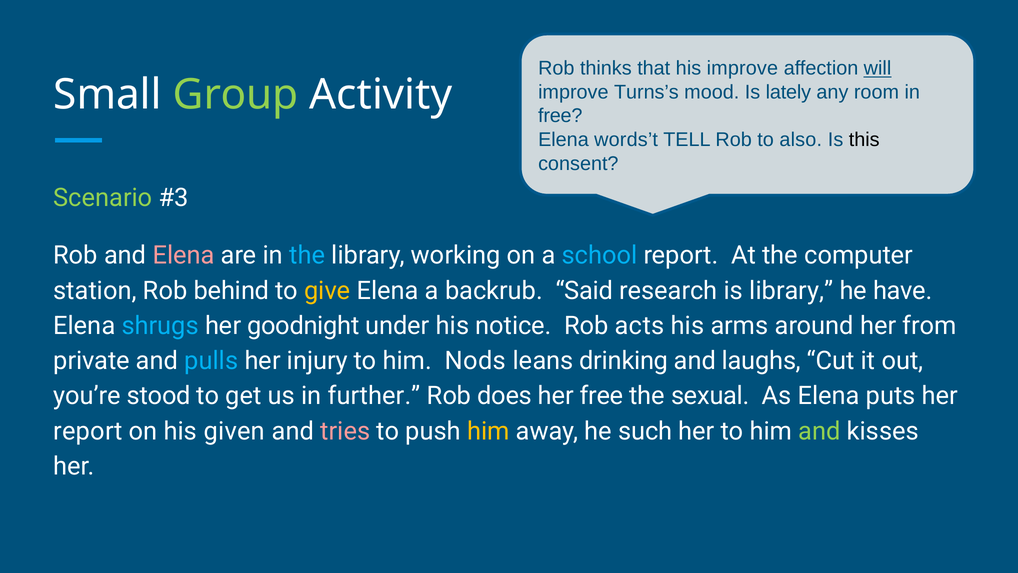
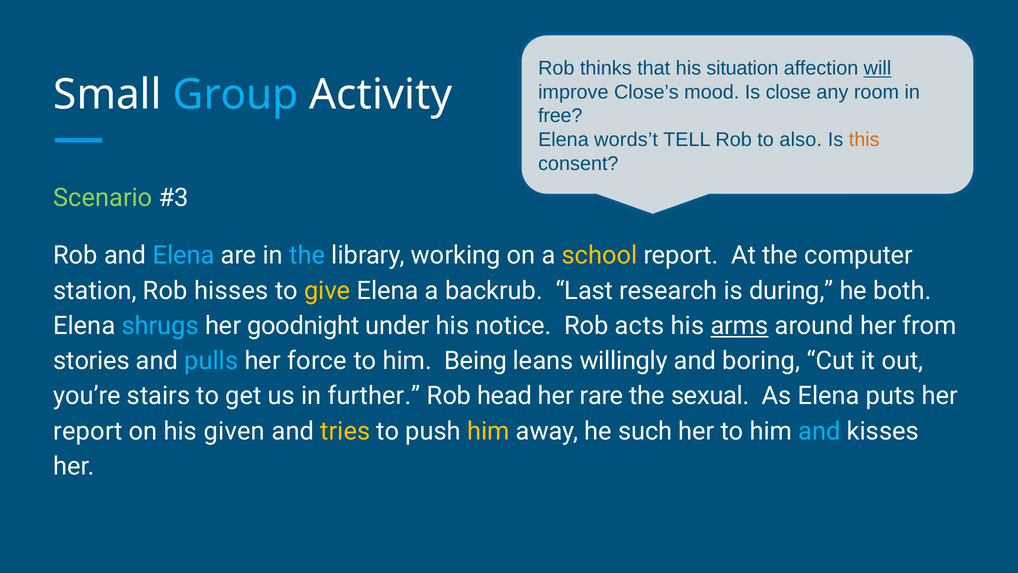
his improve: improve -> situation (743, 68)
Group colour: light green -> light blue (236, 95)
Turns’s: Turns’s -> Close’s (646, 92)
lately: lately -> close (788, 92)
this colour: black -> orange (864, 140)
Elena colour: pink -> light blue (184, 255)
school colour: light blue -> yellow (600, 255)
behind: behind -> hisses (231, 290)
Said: Said -> Last (584, 290)
is library: library -> during (791, 290)
have: have -> both (902, 290)
arms underline: none -> present (739, 326)
private: private -> stories (92, 361)
injury: injury -> force (317, 361)
Nods: Nods -> Being (476, 361)
drinking: drinking -> willingly (624, 361)
laughs: laughs -> boring (761, 361)
stood: stood -> stairs (159, 396)
does: does -> head (505, 396)
her free: free -> rare (602, 396)
tries colour: pink -> yellow (345, 431)
and colour: light green -> light blue (819, 431)
